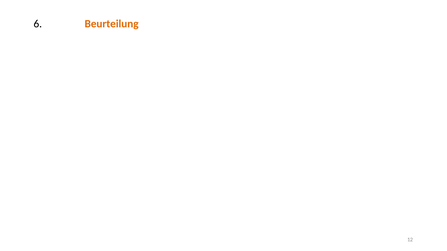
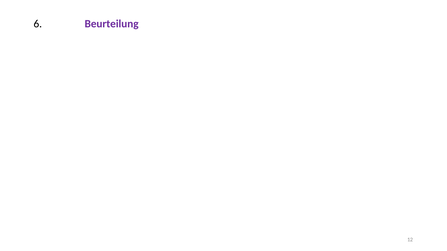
Beurteilung colour: orange -> purple (112, 24)
